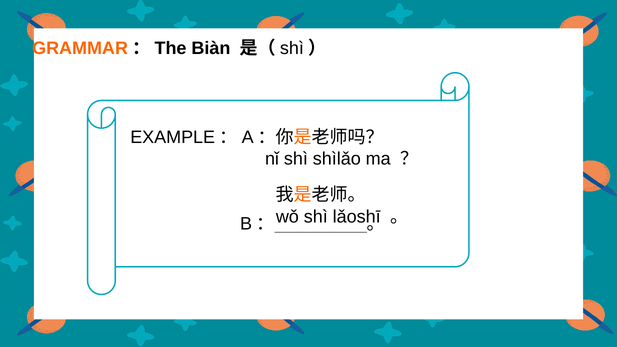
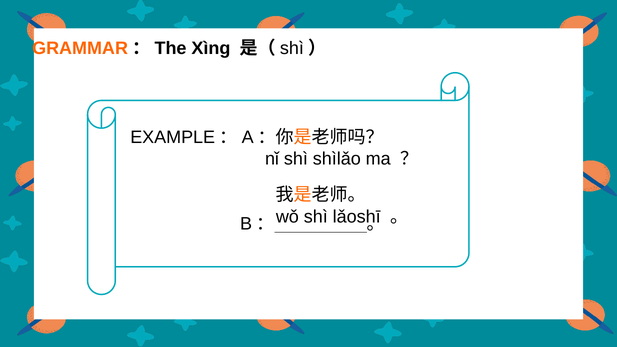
Biàn: Biàn -> Xìng (211, 48)
